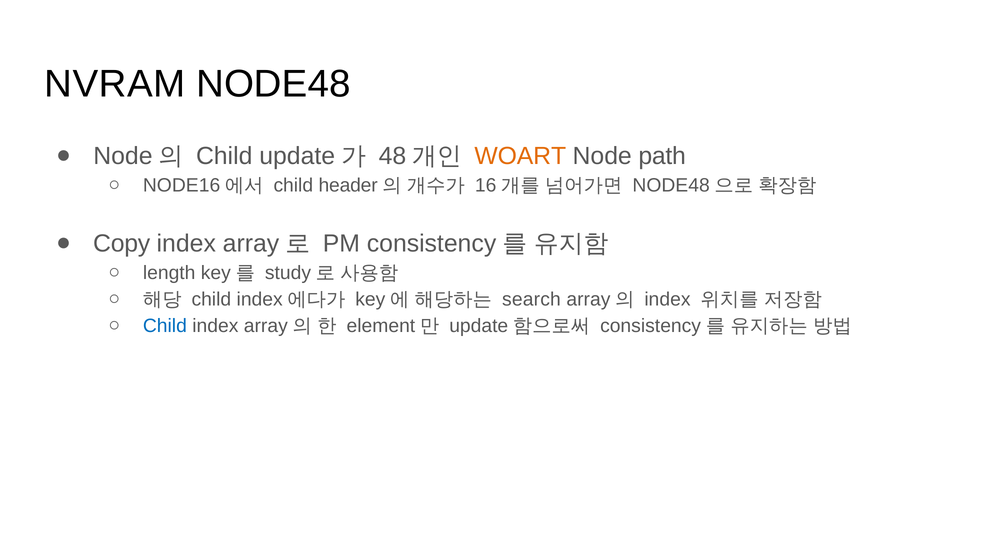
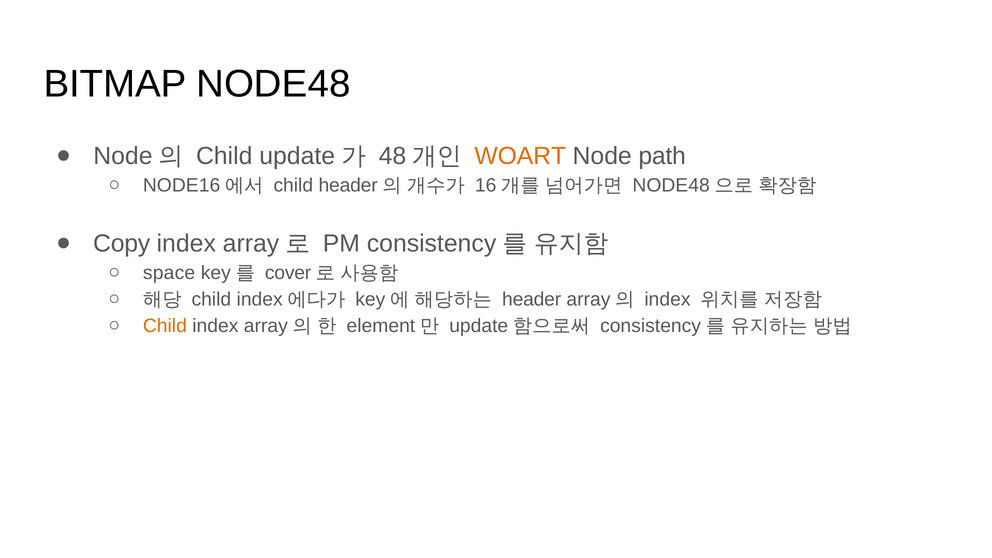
NVRAM: NVRAM -> BITMAP (115, 84)
length: length -> space (169, 273)
study: study -> cover (288, 273)
search: search -> header (532, 300)
Child colour: blue -> orange (165, 326)
